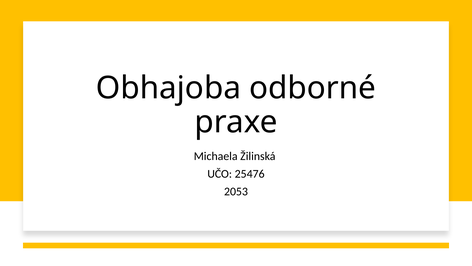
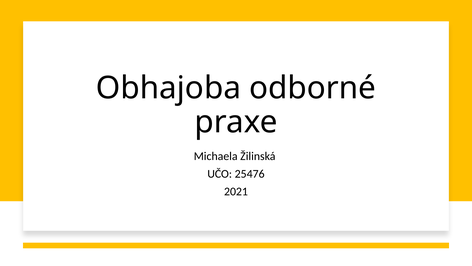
2053: 2053 -> 2021 (236, 191)
